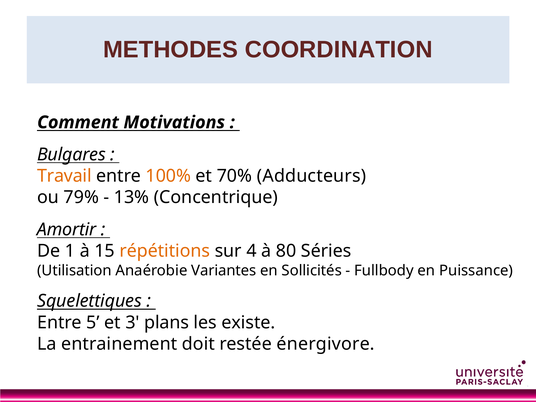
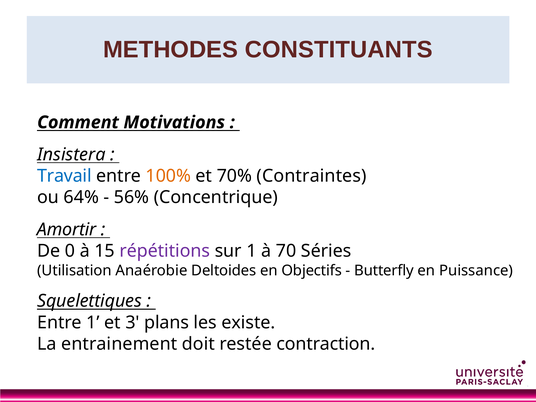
COORDINATION: COORDINATION -> CONSTITUANTS (339, 50)
Bulgares: Bulgares -> Insistera (71, 155)
Travail colour: orange -> blue (64, 176)
Adducteurs: Adducteurs -> Contraintes (312, 176)
79%: 79% -> 64% (81, 197)
13%: 13% -> 56% (132, 197)
1: 1 -> 0 (70, 251)
répétitions colour: orange -> purple (165, 251)
sur 4: 4 -> 1 (251, 251)
80: 80 -> 70 (286, 251)
Variantes: Variantes -> Deltoides (224, 270)
Sollicités: Sollicités -> Objectifs (312, 270)
Fullbody: Fullbody -> Butterfly (384, 270)
Entre 5: 5 -> 1 (93, 322)
énergivore: énergivore -> contraction (326, 344)
